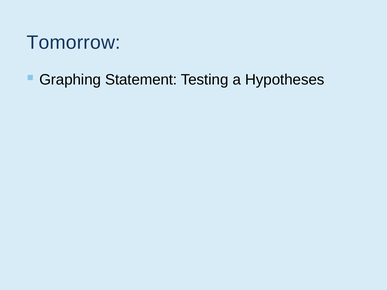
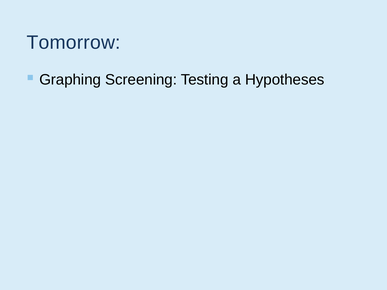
Statement: Statement -> Screening (141, 80)
